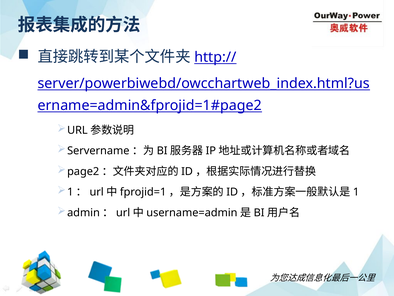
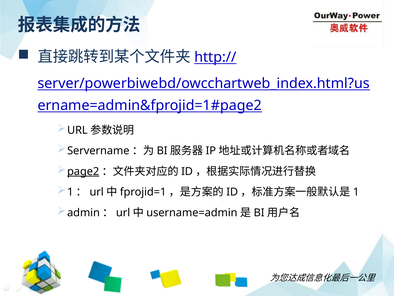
page2 underline: none -> present (83, 171)
